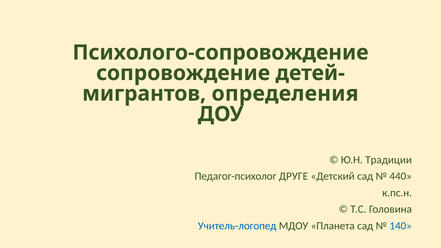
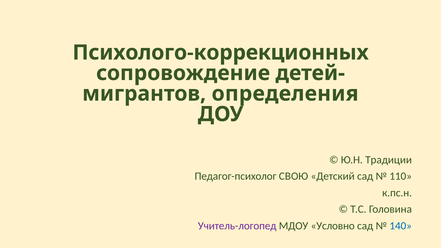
Психолого-сопровождение: Психолого-сопровождение -> Психолого-коррекционных (221, 53)
ДРУГЕ: ДРУГЕ -> СВОЮ (294, 176)
440: 440 -> 110 (401, 176)
Учитель-логопед colour: blue -> purple (237, 226)
Планета: Планета -> Условно (333, 226)
